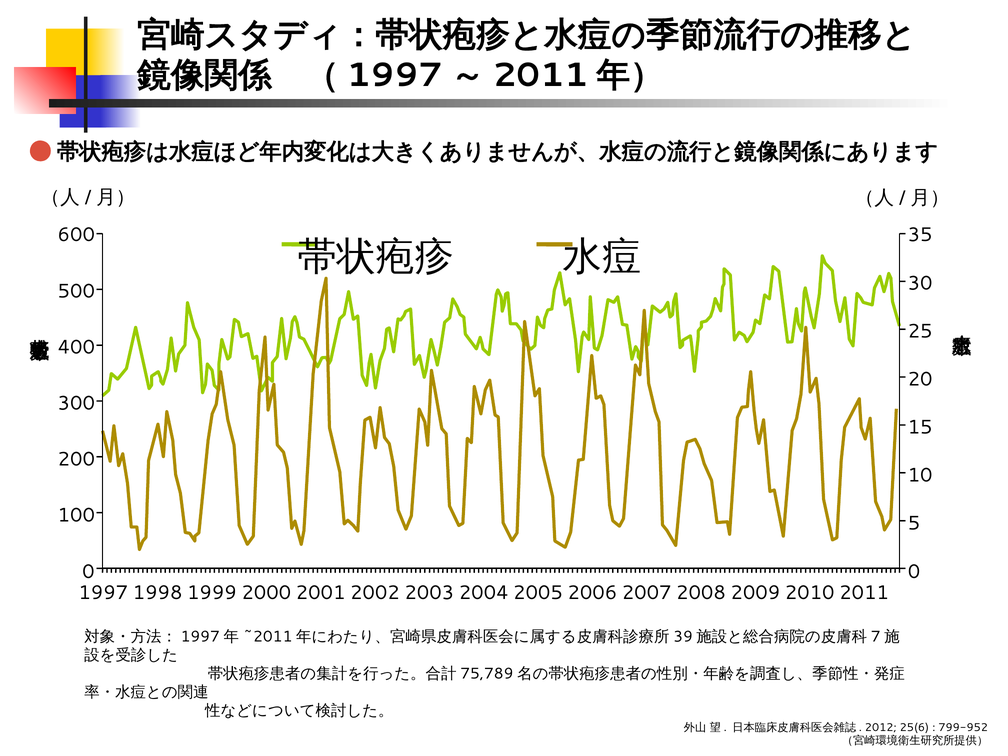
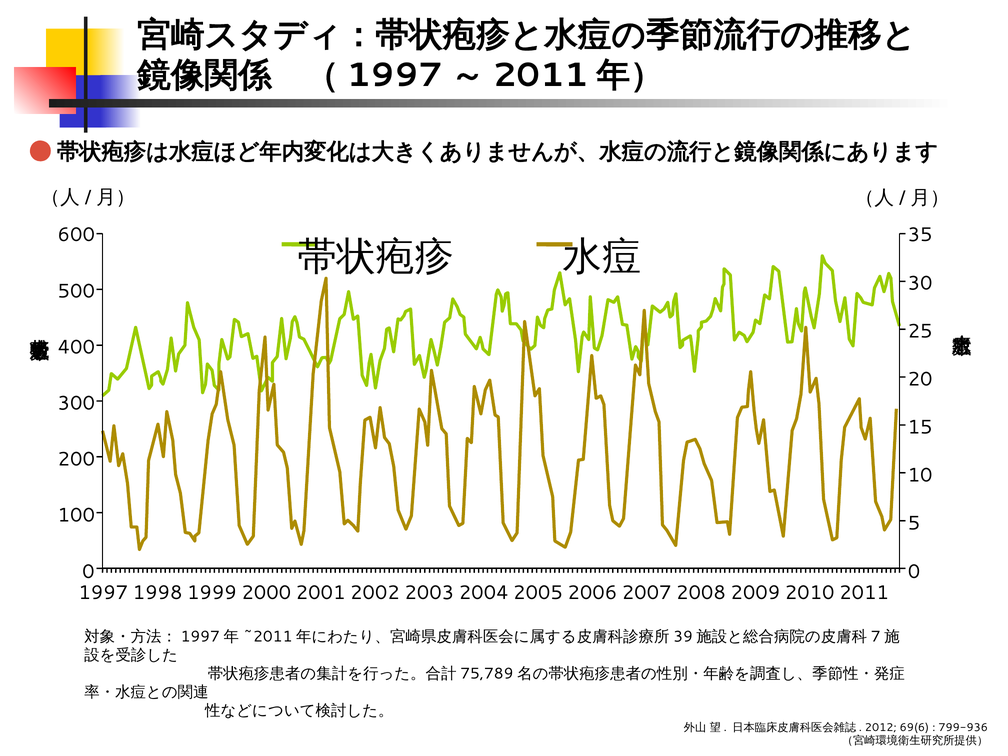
25(6: 25(6 -> 69(6 (914, 727)
799-952: 799-952 -> 799-936 (963, 727)
